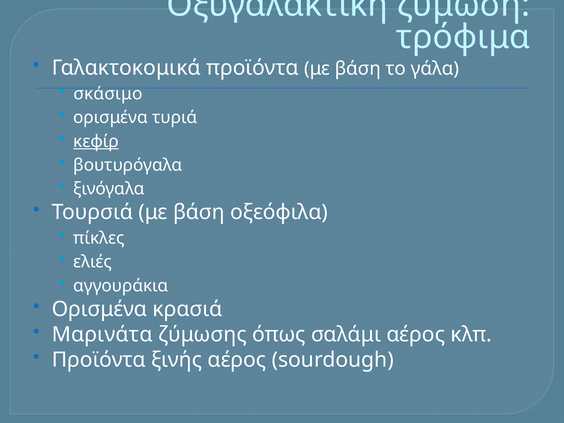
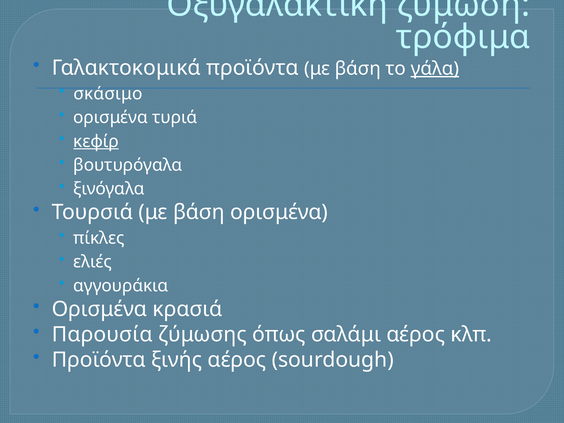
γάλα underline: none -> present (435, 69)
βάση οξεόφιλα: οξεόφιλα -> ορισμένα (279, 212)
Μαρινάτα: Μαρινάτα -> Παρουσία (102, 334)
